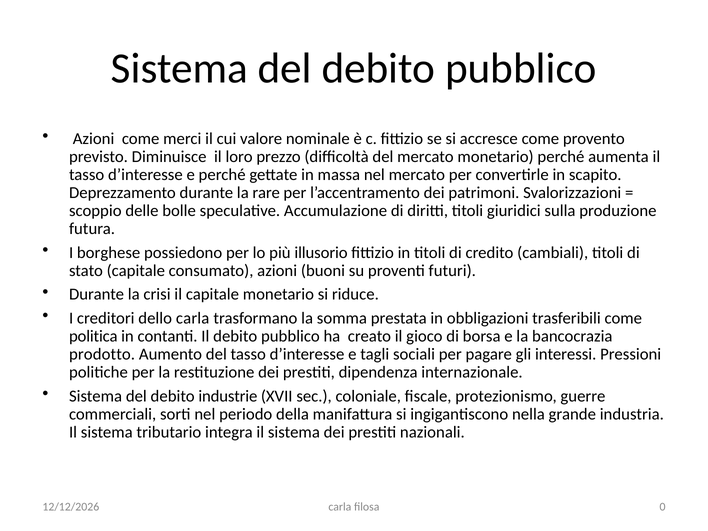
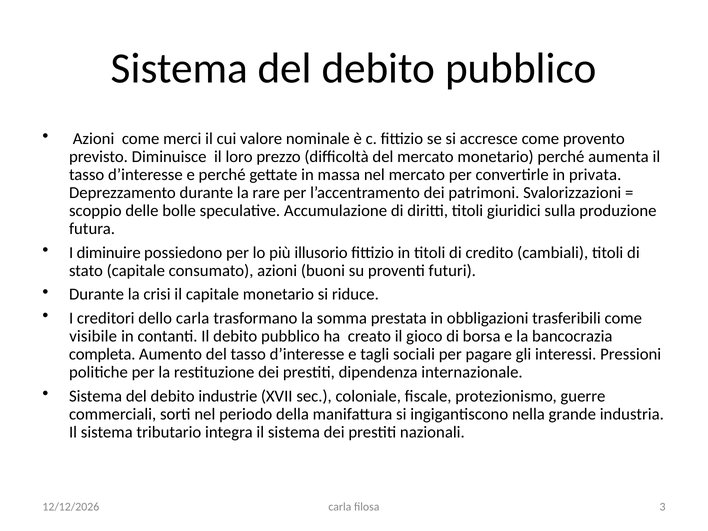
scapito: scapito -> privata (595, 175)
borghese: borghese -> diminuire (109, 253)
politica: politica -> visibile (93, 336)
prodotto: prodotto -> completa (102, 354)
0: 0 -> 3 (663, 507)
